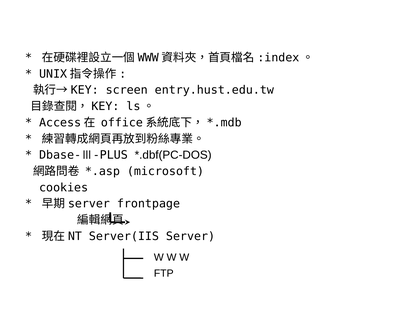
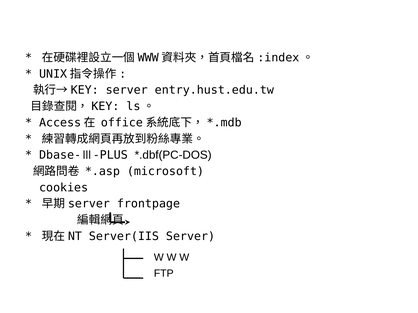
screen: screen -> server (127, 90)
